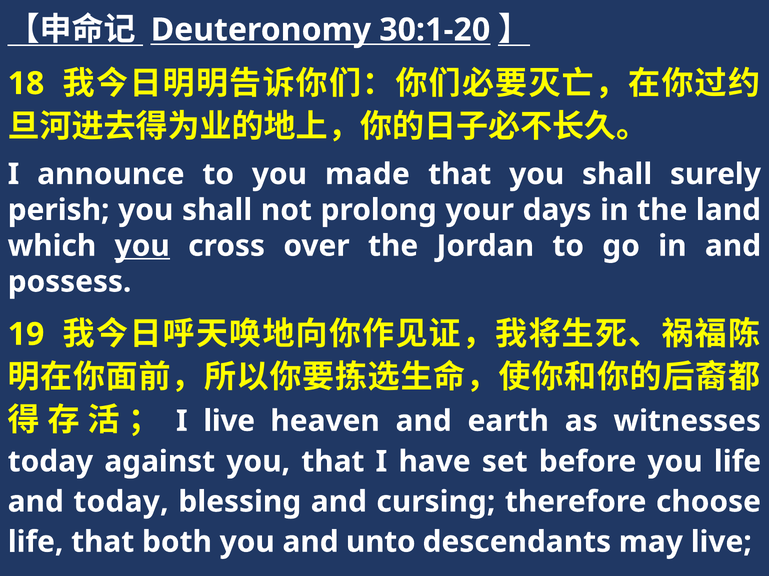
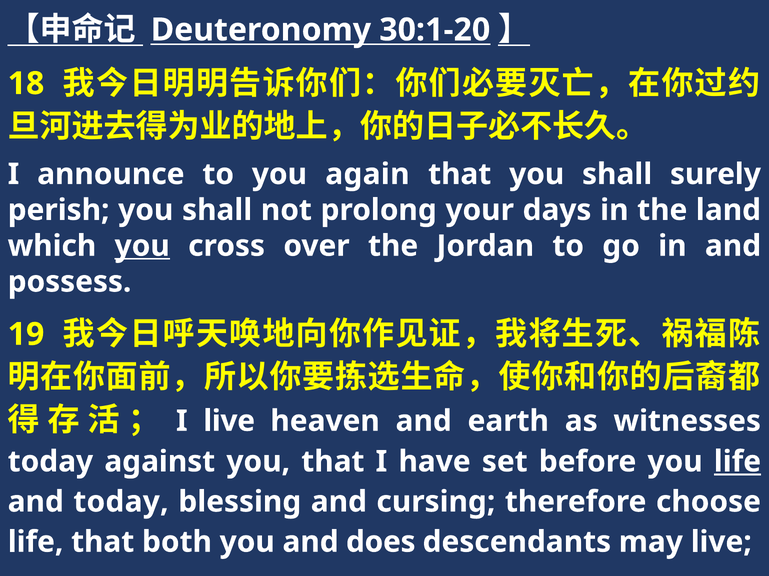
made: made -> again (367, 174)
life underline: none -> present (737, 462)
unto: unto -> does (381, 543)
